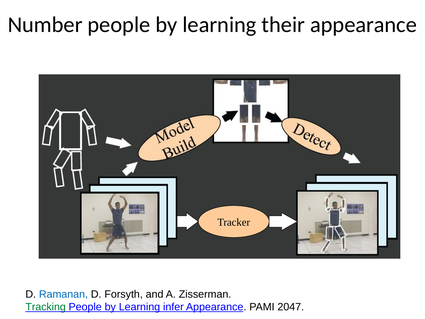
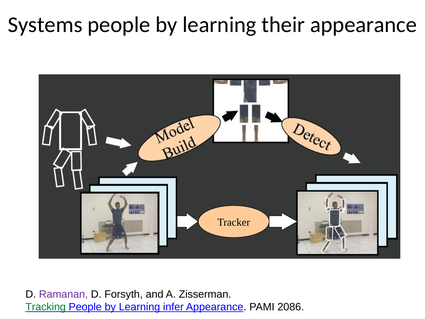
Number: Number -> Systems (45, 25)
Ramanan colour: blue -> purple (63, 294)
2047: 2047 -> 2086 (291, 307)
